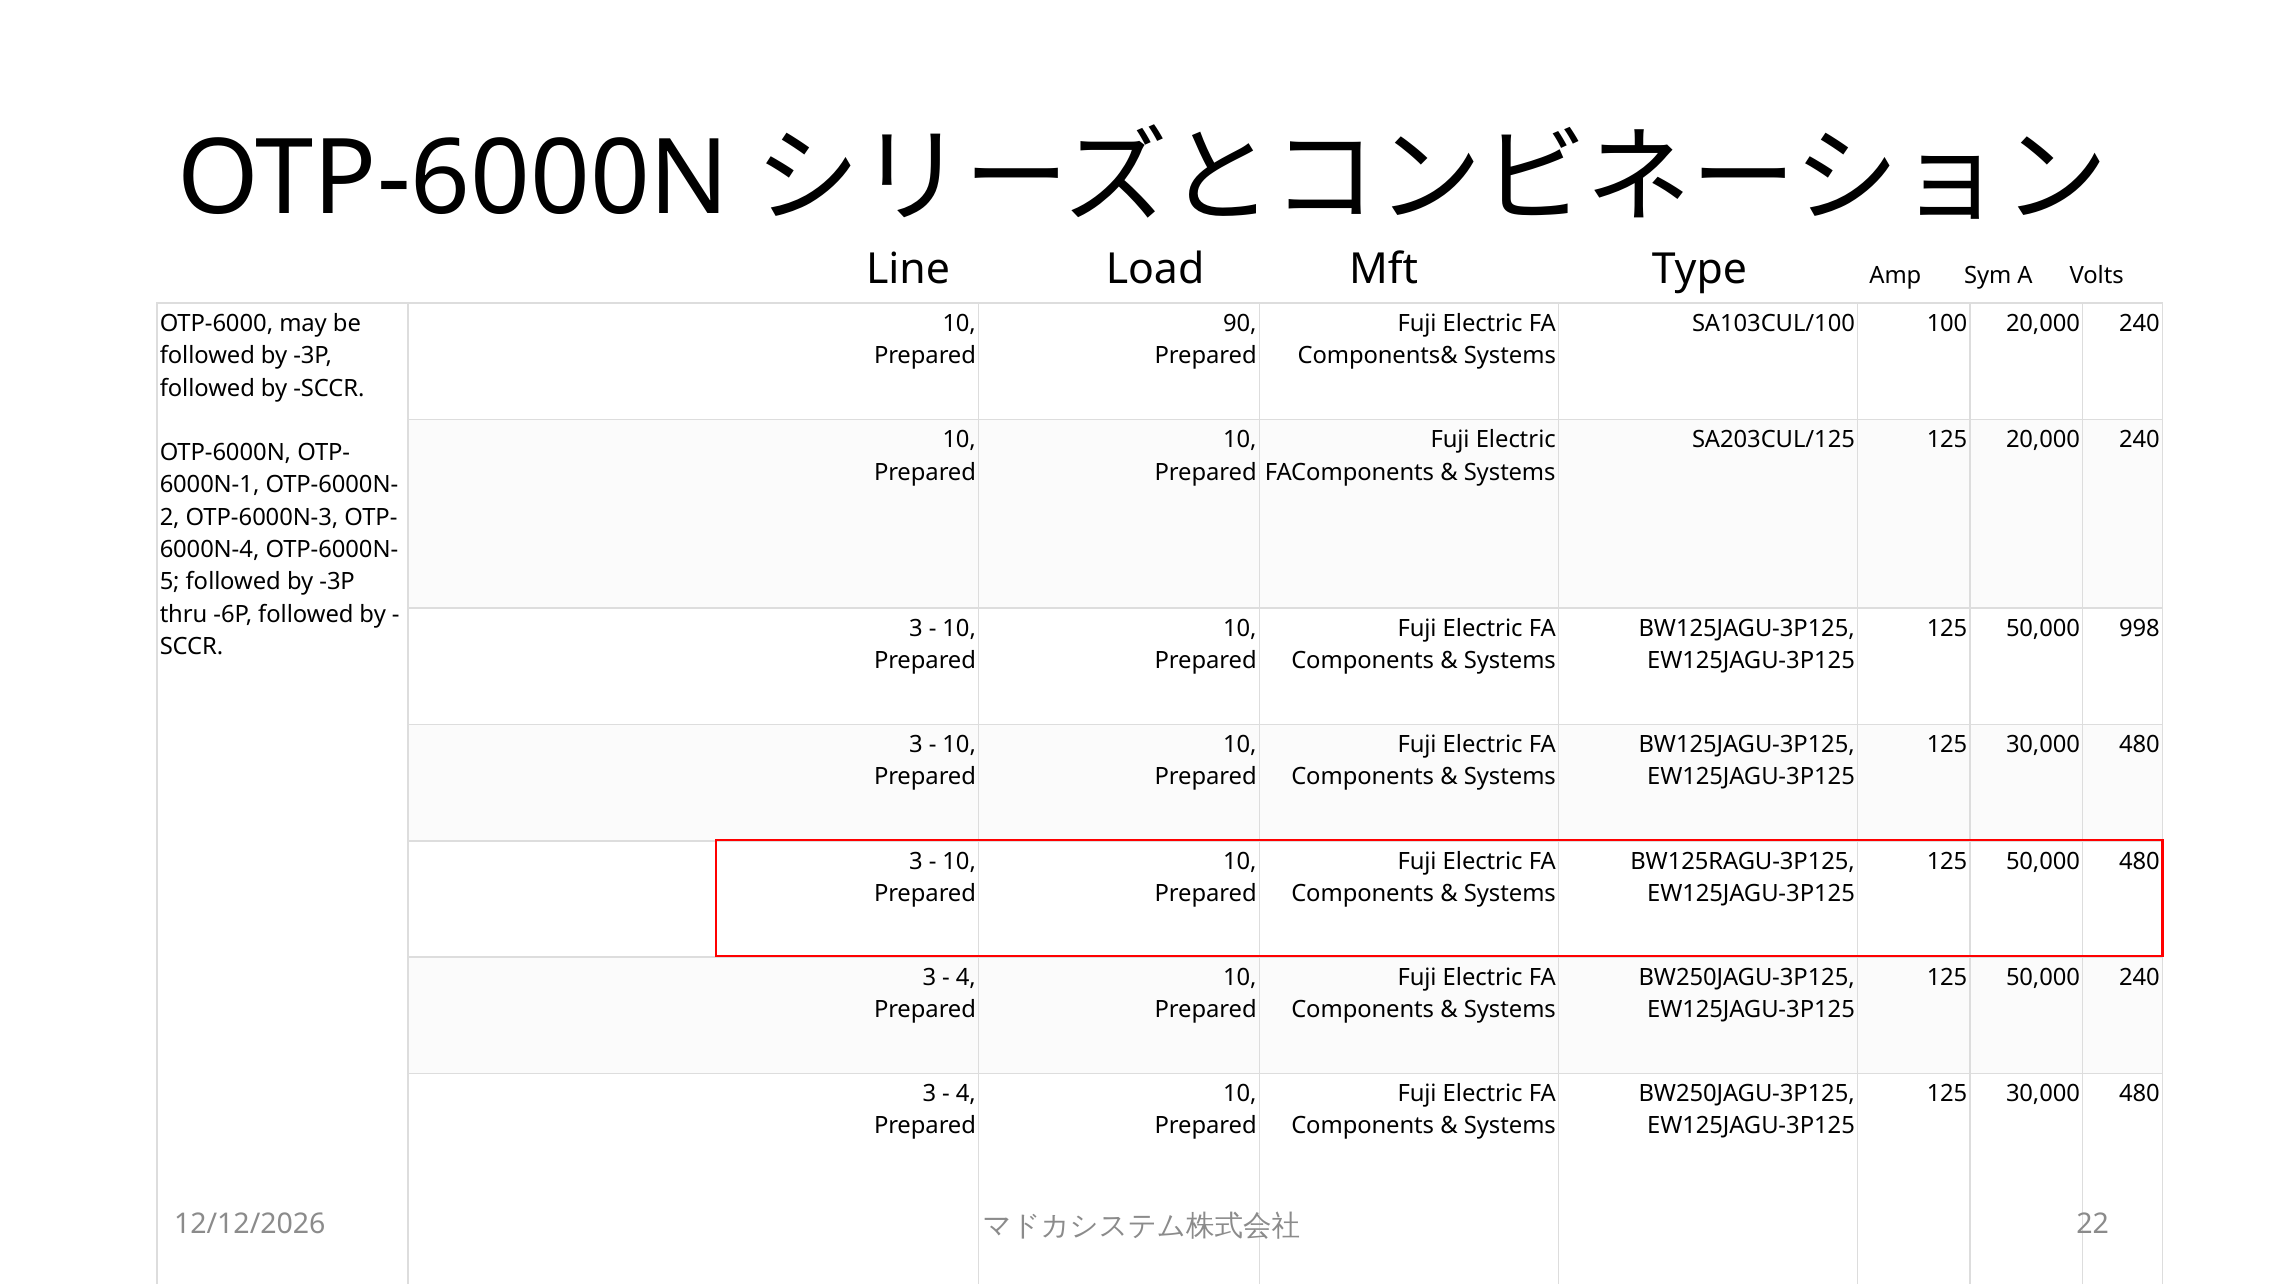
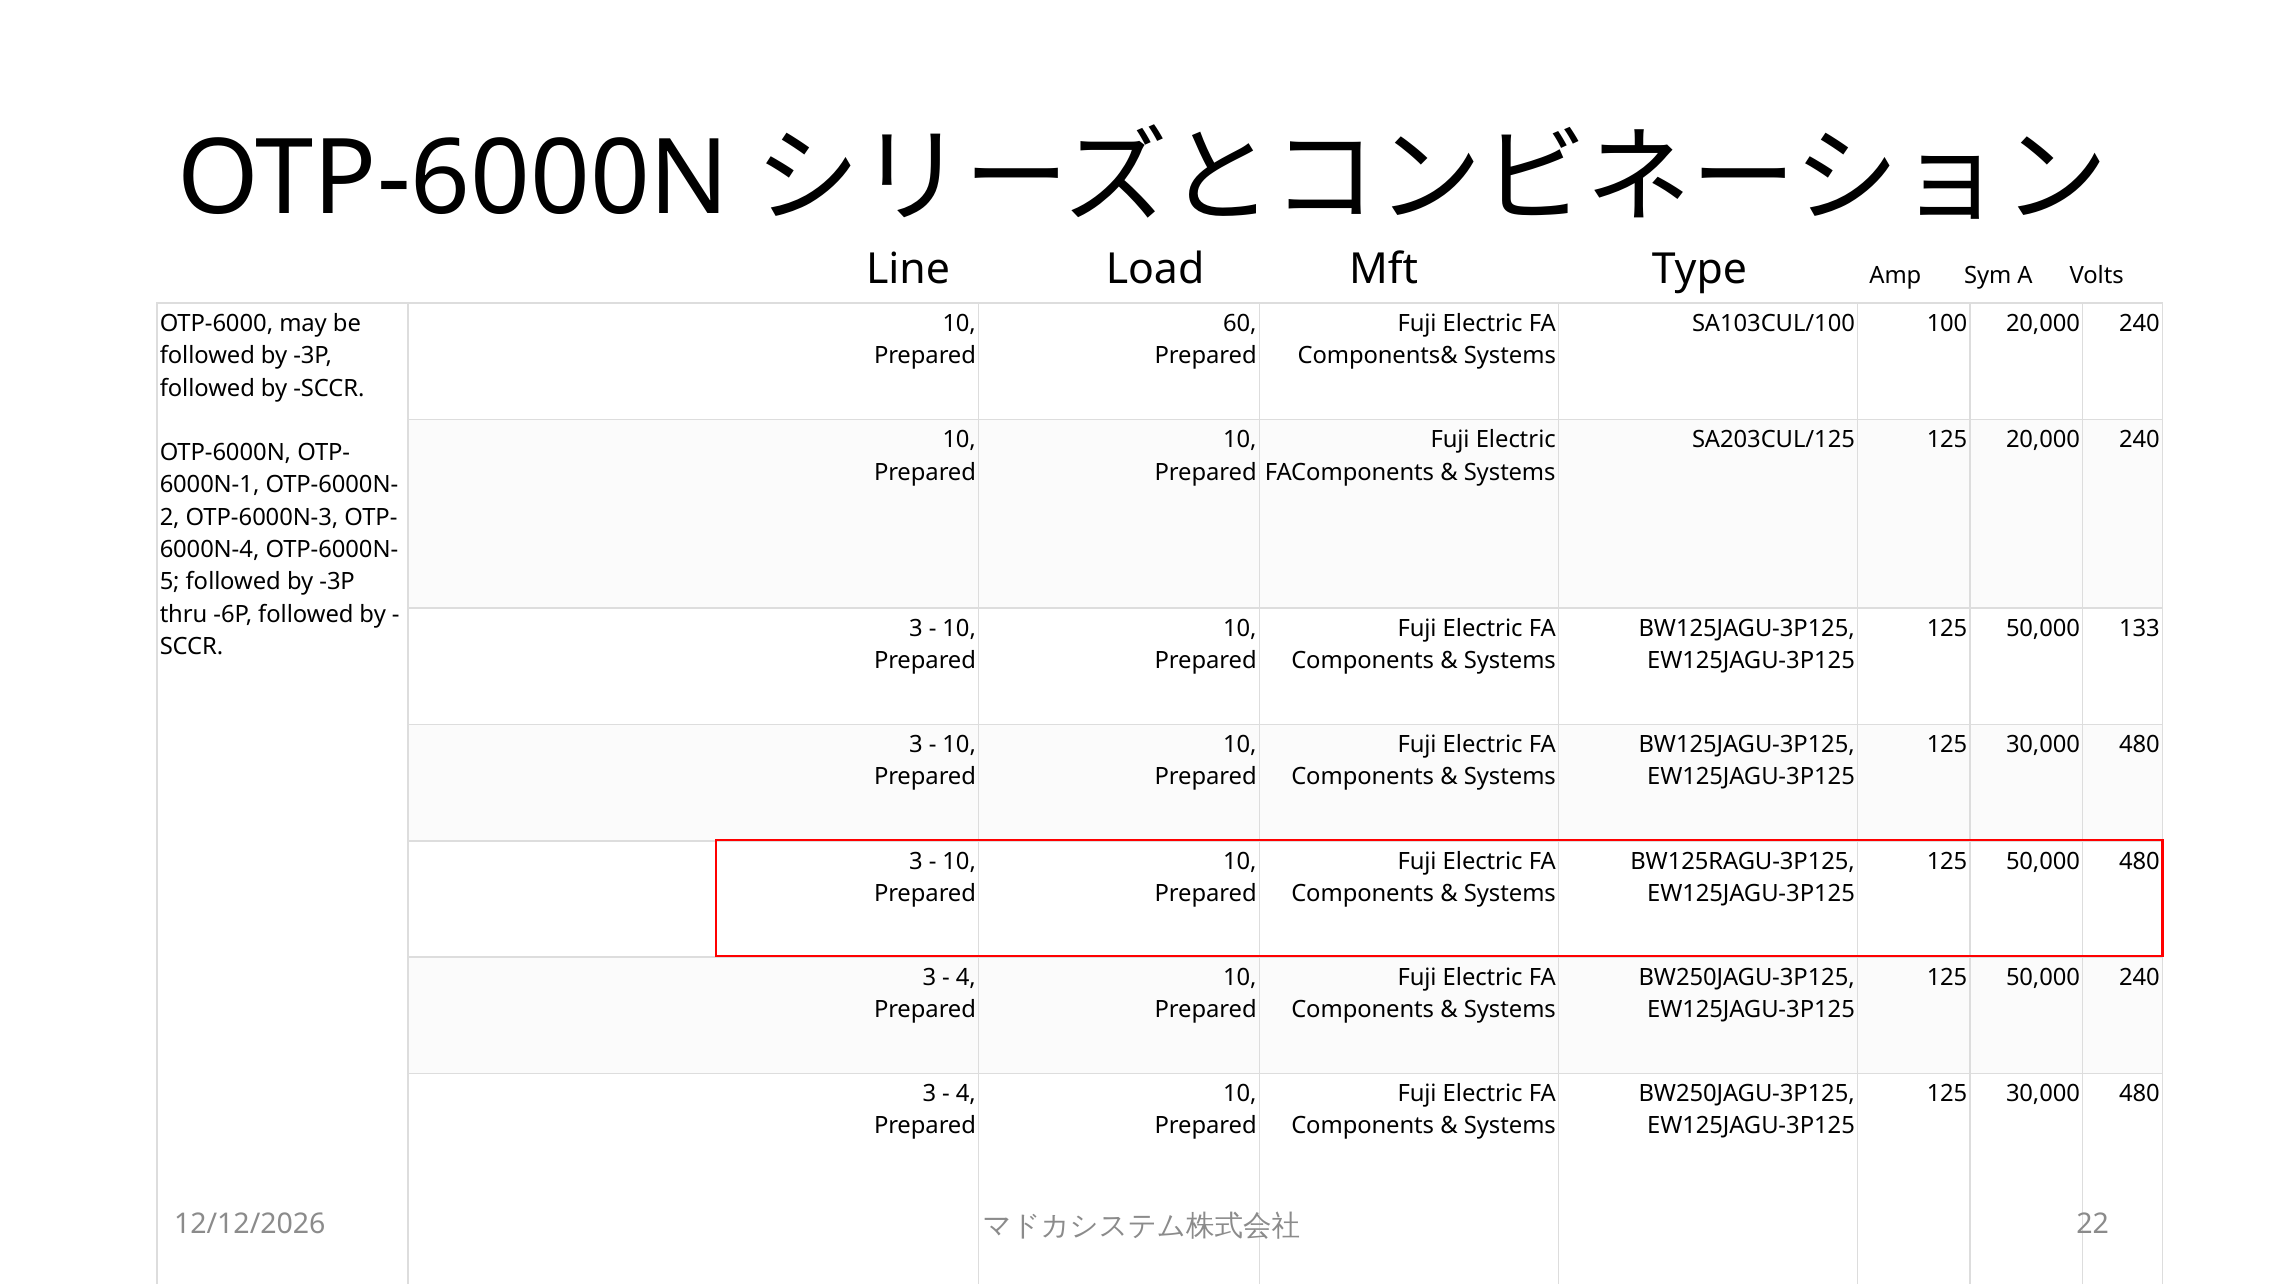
90: 90 -> 60 (1240, 324)
998: 998 -> 133 (2139, 629)
